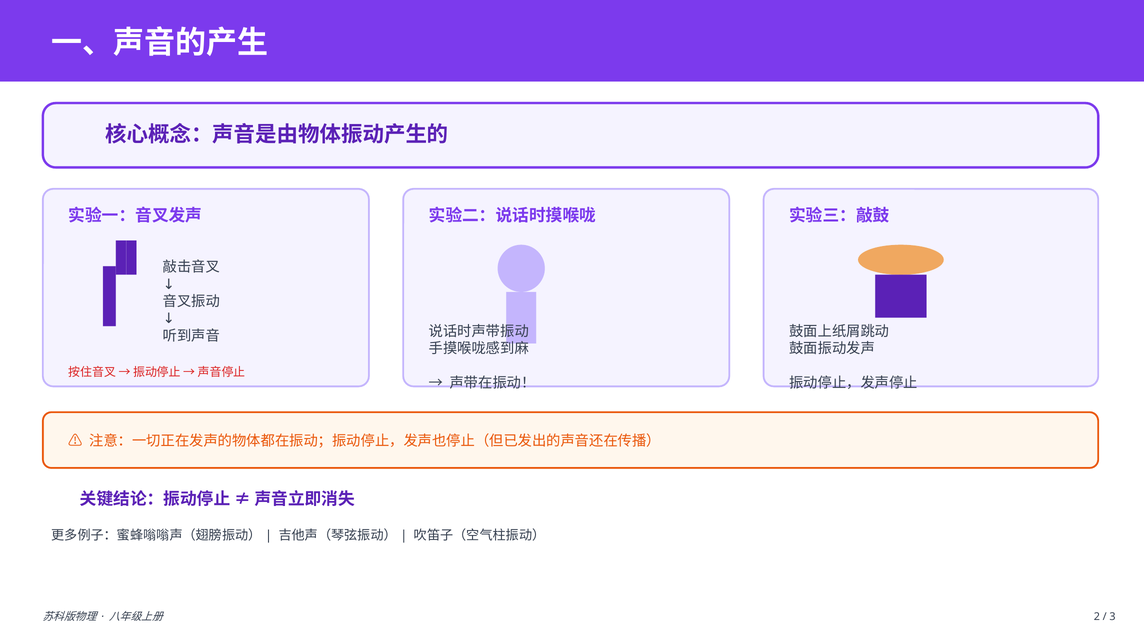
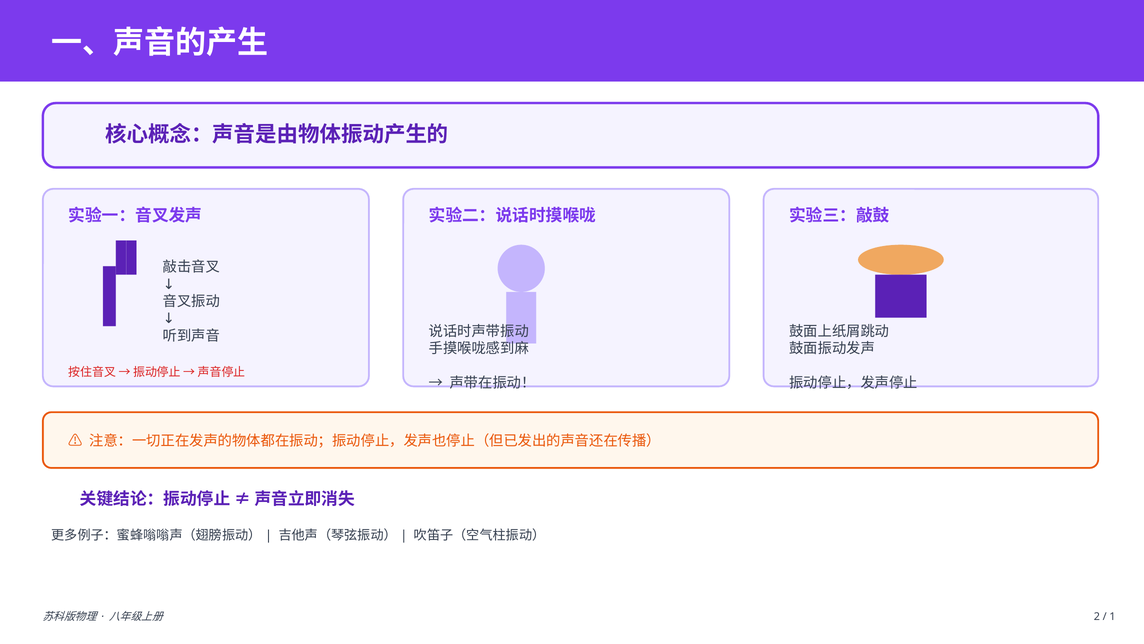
3: 3 -> 1 (1112, 616)
